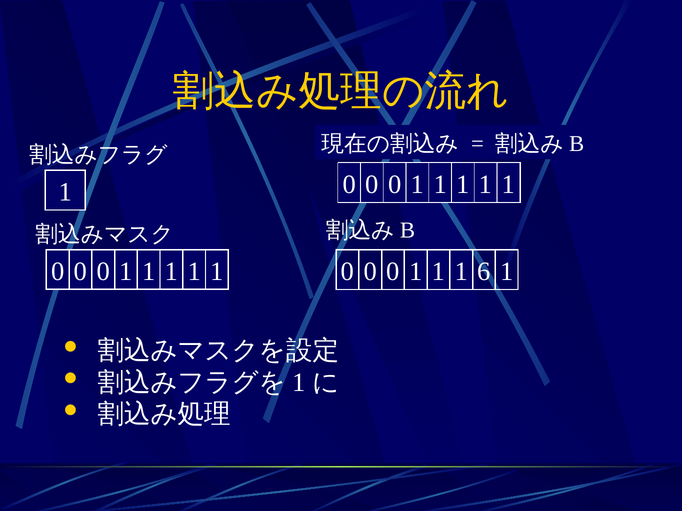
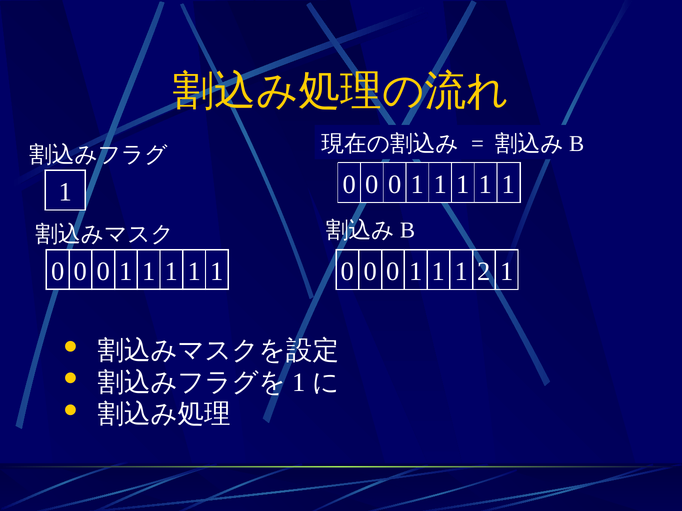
6: 6 -> 2 (484, 272)
